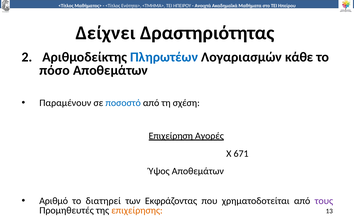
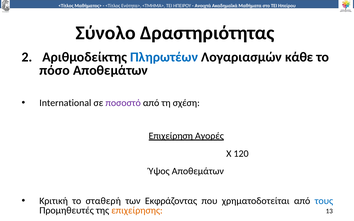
Δείχνει: Δείχνει -> Σύνολο (106, 33)
Παραμένουν: Παραμένουν -> International (65, 103)
ποσοστό colour: blue -> purple (123, 103)
671: 671 -> 120 (241, 154)
Αριθμό: Αριθμό -> Κριτική (54, 201)
διατηρεί: διατηρεί -> σταθερή (103, 201)
τους colour: purple -> blue (324, 201)
